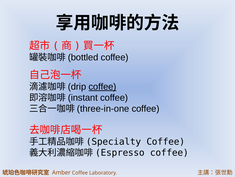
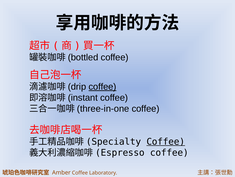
Coffee underline: none -> present (166, 141)
